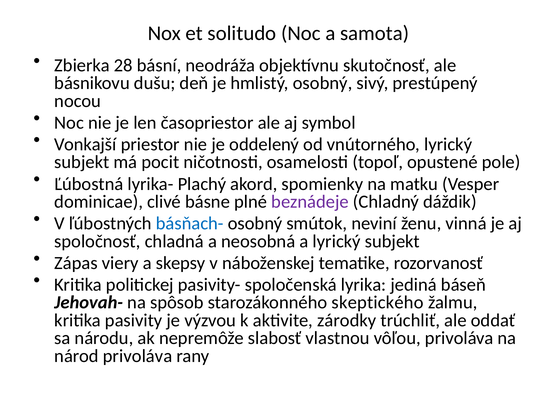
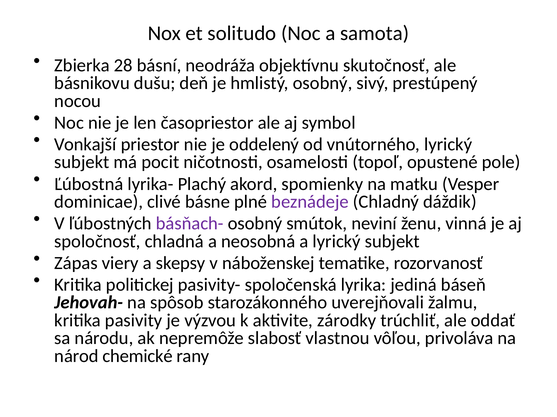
básňach- colour: blue -> purple (190, 224)
skeptického: skeptického -> uverejňovali (378, 303)
národ privoláva: privoláva -> chemické (138, 357)
